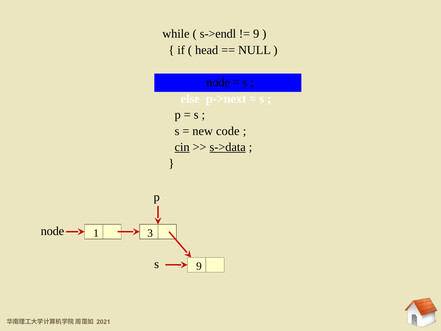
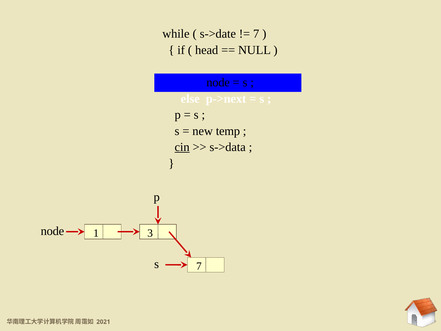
s->endl: s->endl -> s->date (218, 34)
9: 9 -> 7 (256, 34)
code: code -> temp (228, 131)
s->data underline: present -> none (228, 147)
s 9: 9 -> 7 (199, 266)
